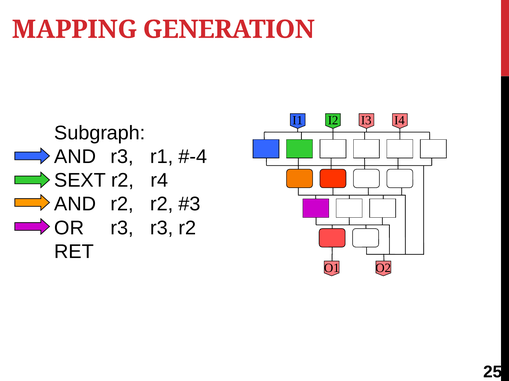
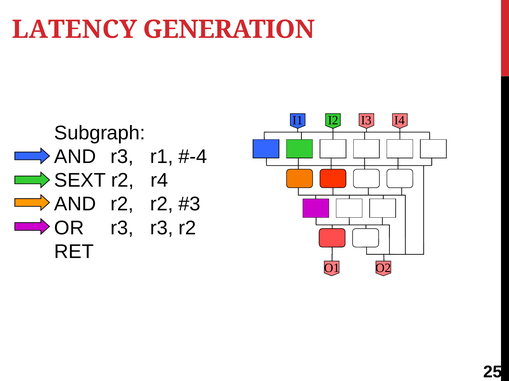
MAPPING: MAPPING -> LATENCY (74, 30)
